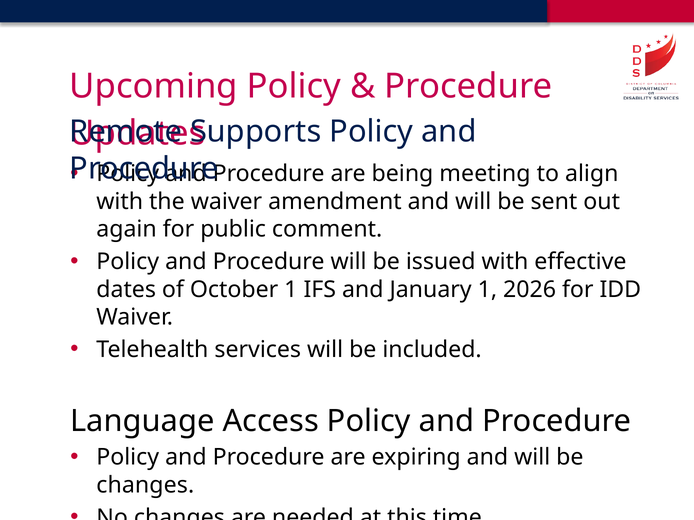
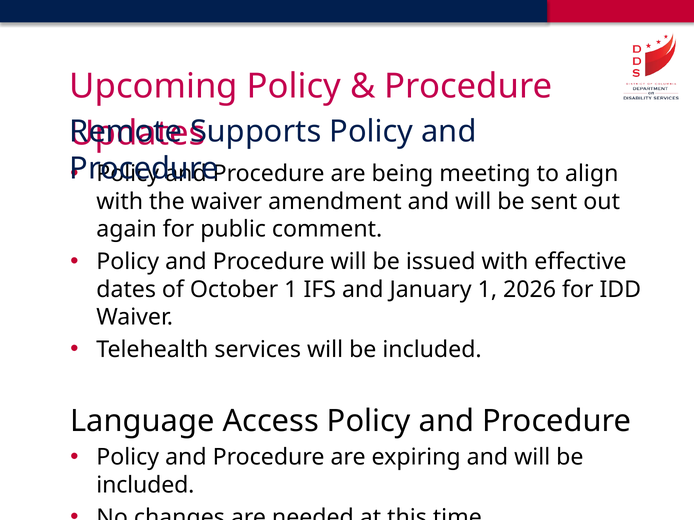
changes: changes -> included (145, 486)
